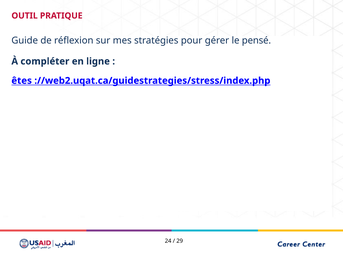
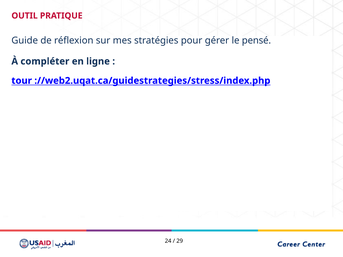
êtes: êtes -> tour (22, 81)
